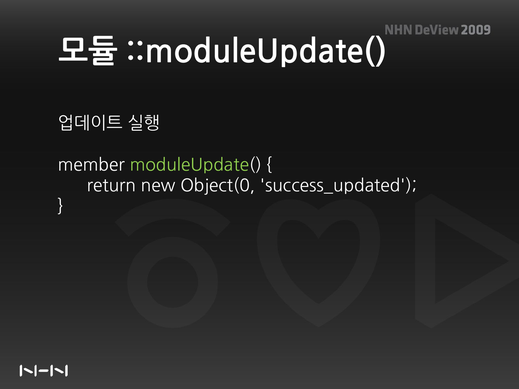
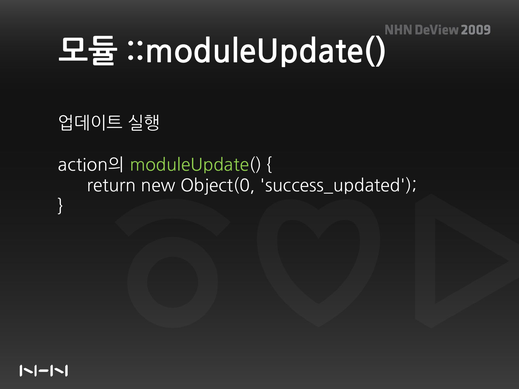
member: member -> action의 (91, 165)
